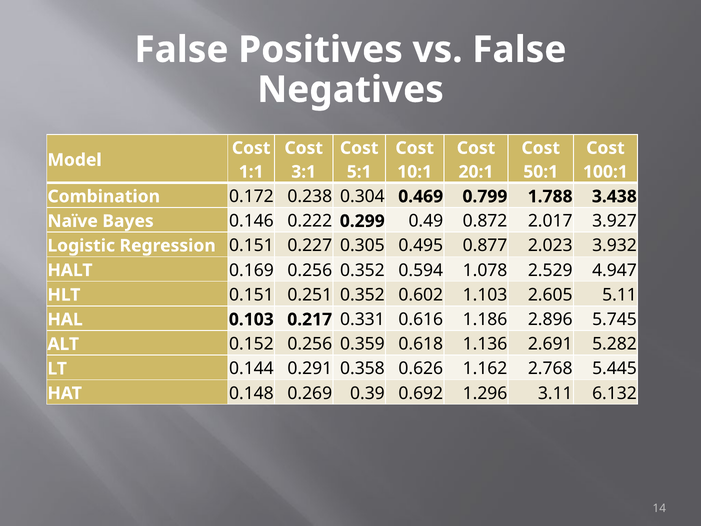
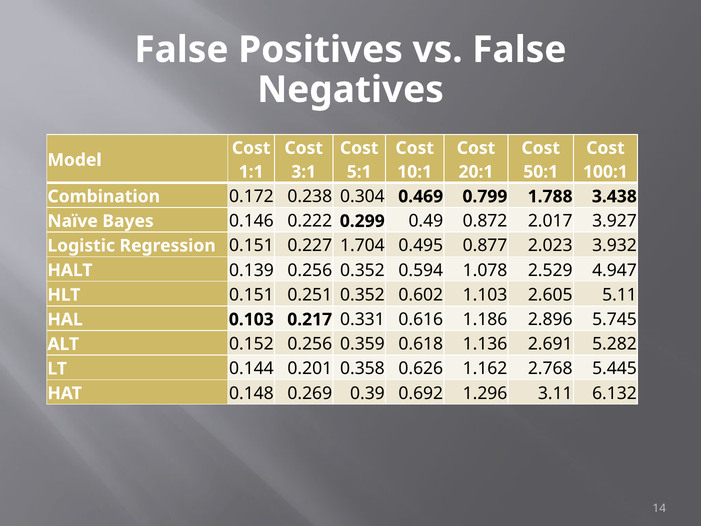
0.305: 0.305 -> 1.704 (362, 246)
0.169: 0.169 -> 0.139 (251, 270)
0.291: 0.291 -> 0.201 (310, 369)
